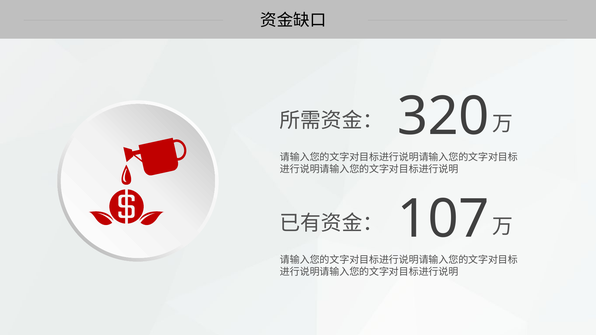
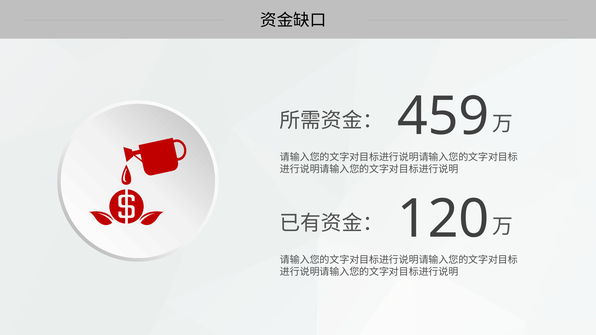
320: 320 -> 459 (443, 116)
107: 107 -> 120 (443, 219)
